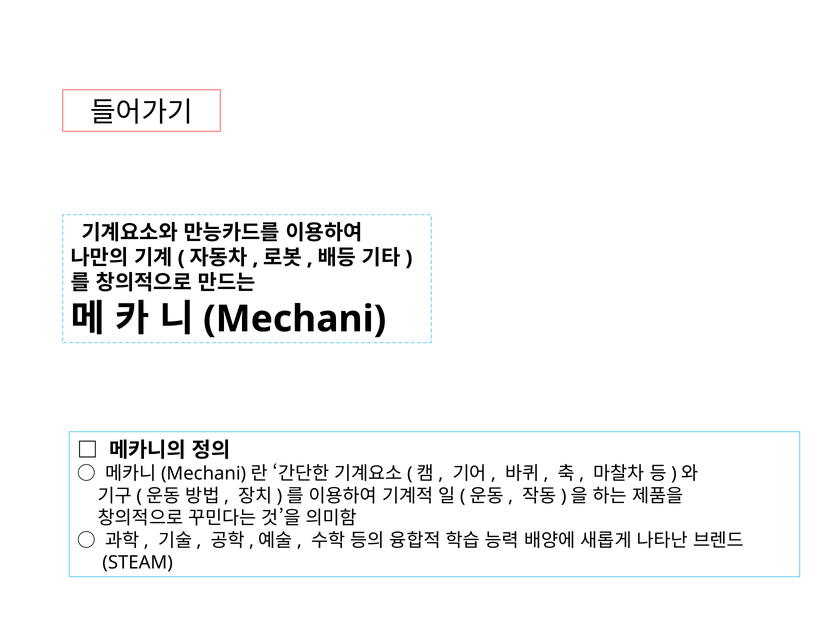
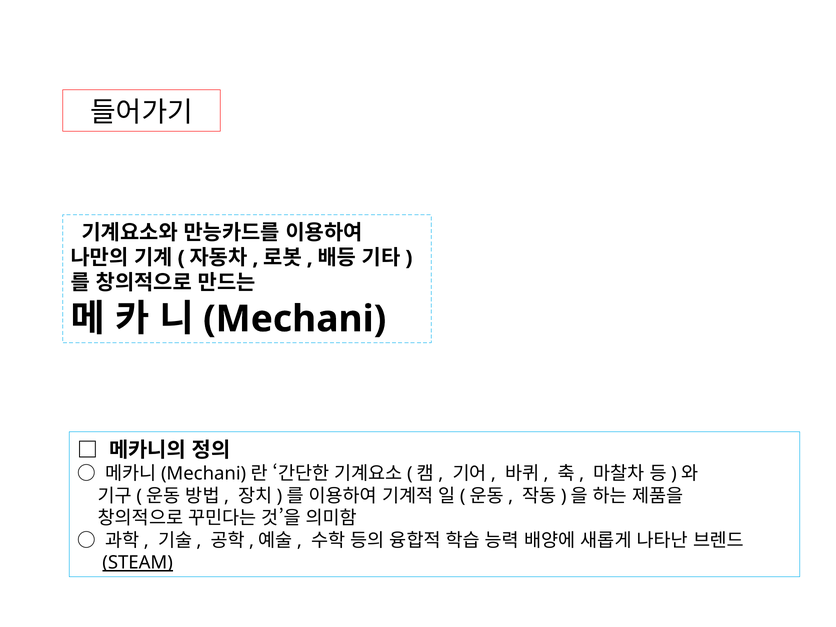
STEAM underline: none -> present (138, 563)
